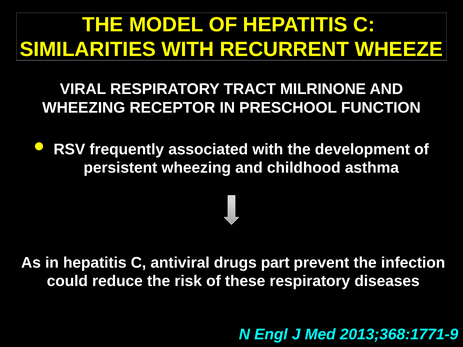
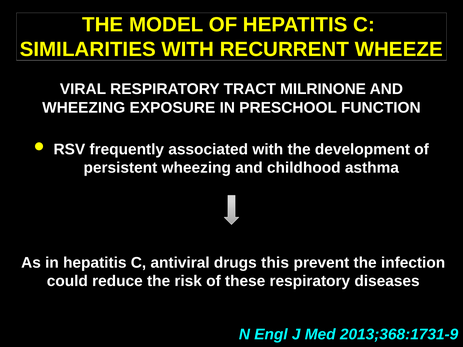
RECEPTOR: RECEPTOR -> EXPOSURE (172, 108)
part: part -> this (275, 263)
2013;368:1771-9: 2013;368:1771-9 -> 2013;368:1731-9 (399, 335)
